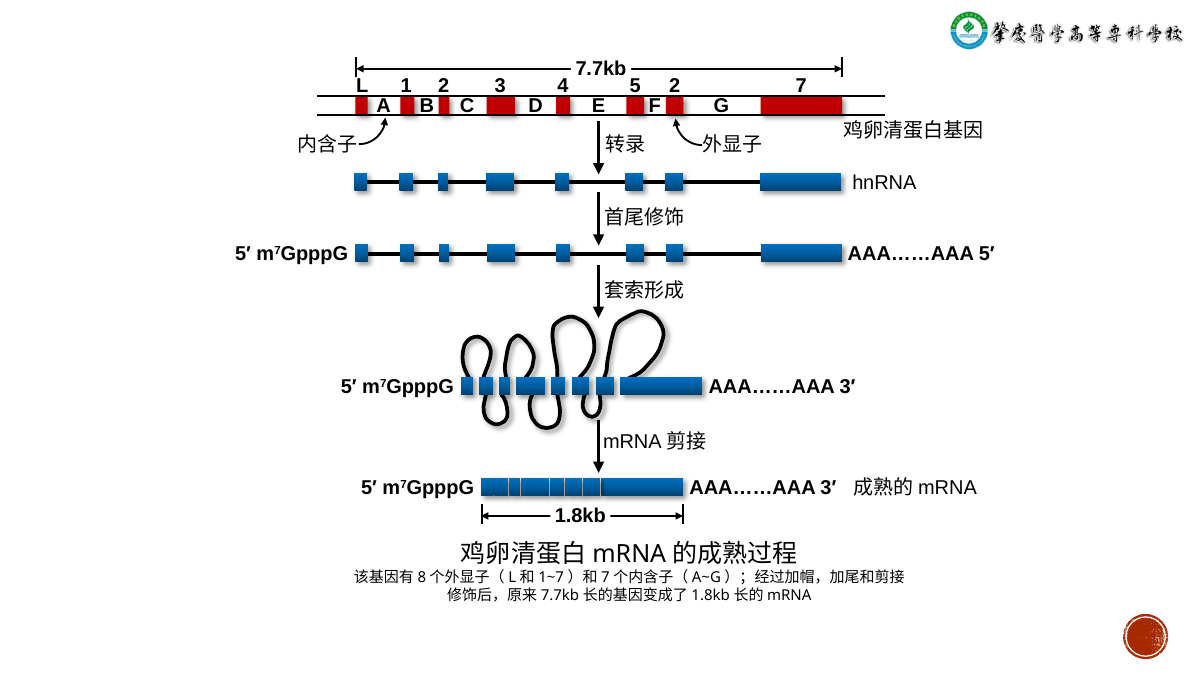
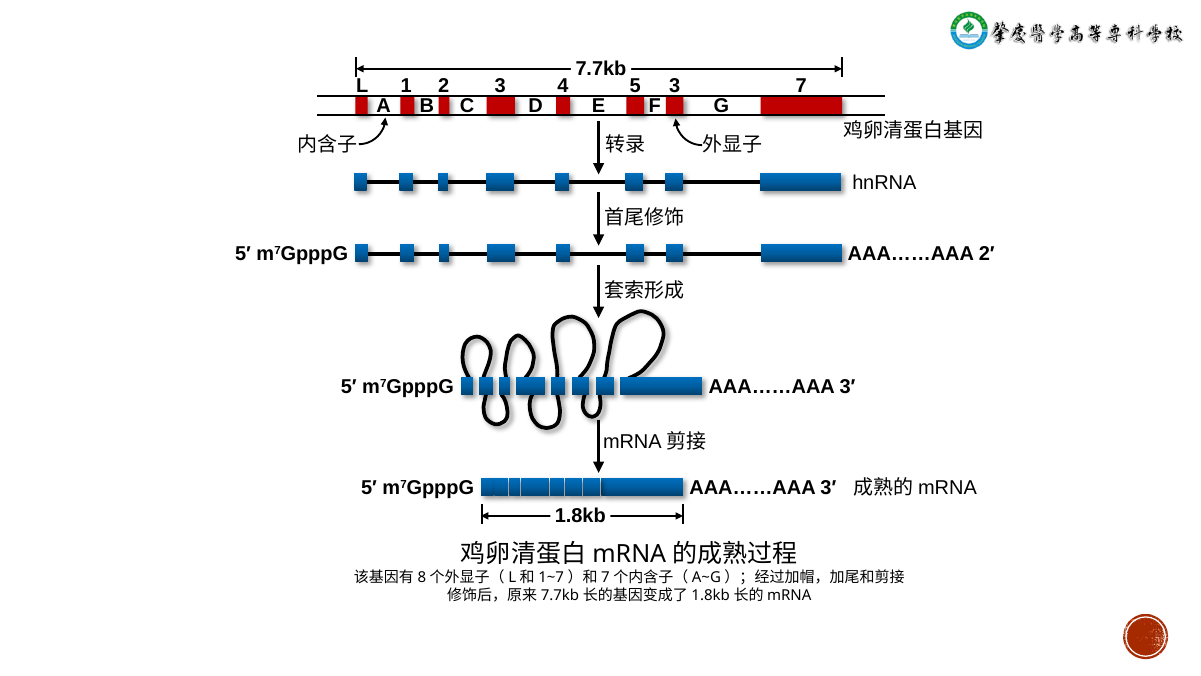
5 2: 2 -> 3 (675, 86)
AAA……AAA 5′: 5′ -> 2′ (987, 254)
